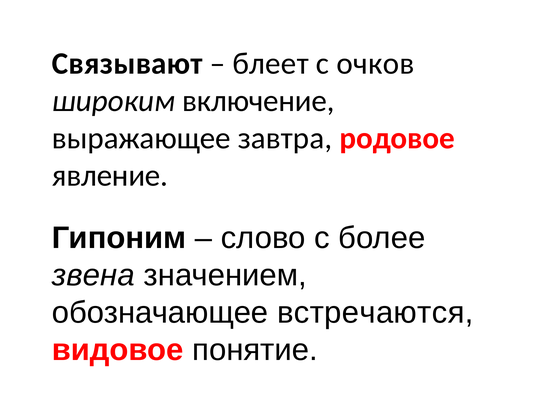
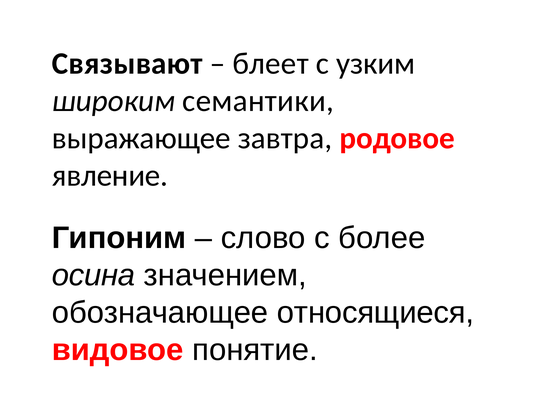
очков: очков -> узким (376, 64)
включение: включение -> семантики (258, 101)
звена: звена -> осина (94, 275)
встречаются: встречаются -> относящиеся (376, 313)
